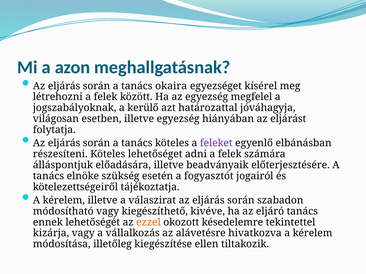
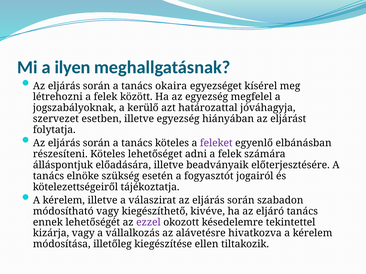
azon: azon -> ilyen (72, 67)
világosan: világosan -> szervezet (56, 119)
ezzel colour: orange -> purple (148, 223)
